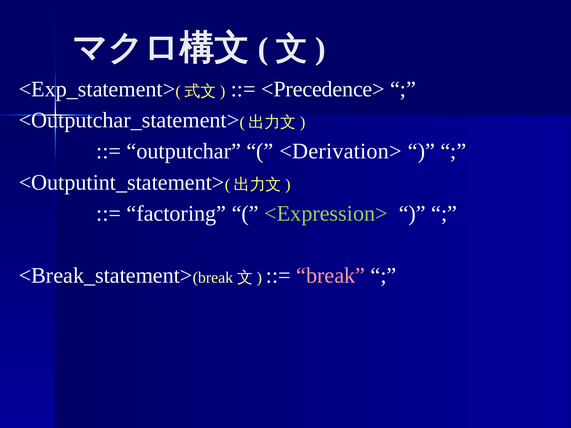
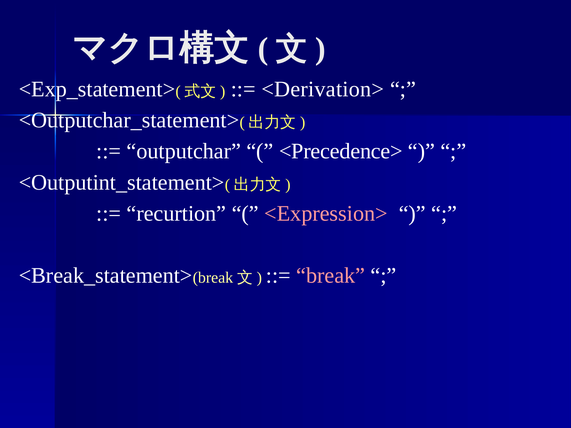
<Precedence>: <Precedence> -> <Derivation> (323, 89)
<Derivation>: <Derivation> -> <Precedence> (341, 151)
factoring: factoring -> recurtion (176, 214)
<Expression> colour: light green -> pink (326, 214)
